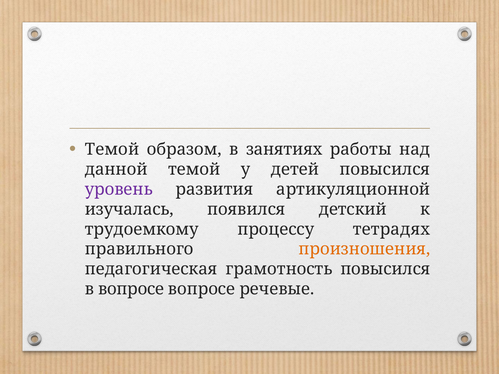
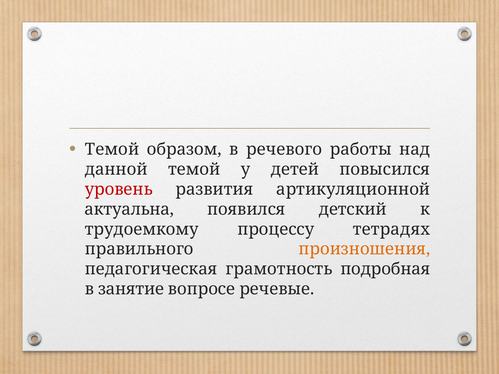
занятиях: занятиях -> речевого (284, 150)
уровень colour: purple -> red (119, 189)
изучалась: изучалась -> актуальна (129, 209)
грамотность повысился: повысился -> подробная (385, 269)
в вопросе: вопросе -> занятие (131, 289)
